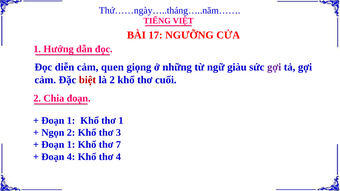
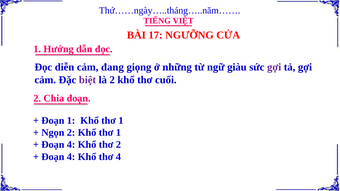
quen: quen -> đang (112, 67)
biệt colour: red -> purple (87, 80)
2 Khổ thơ 3: 3 -> 1 (118, 133)
1: 1 -> 4 (71, 145)
thơ 7: 7 -> 2 (118, 145)
